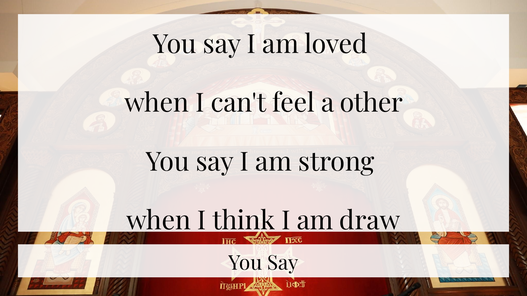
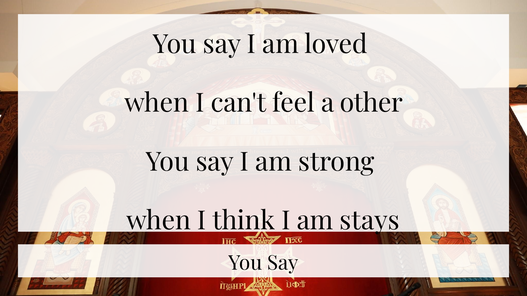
draw: draw -> stays (370, 221)
